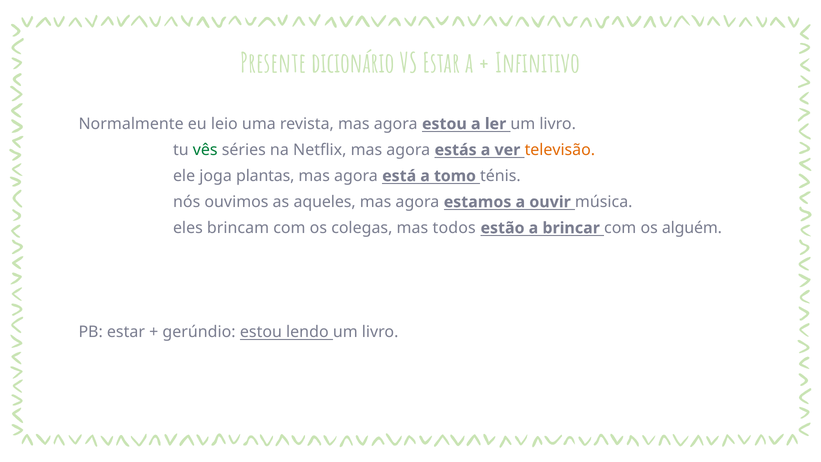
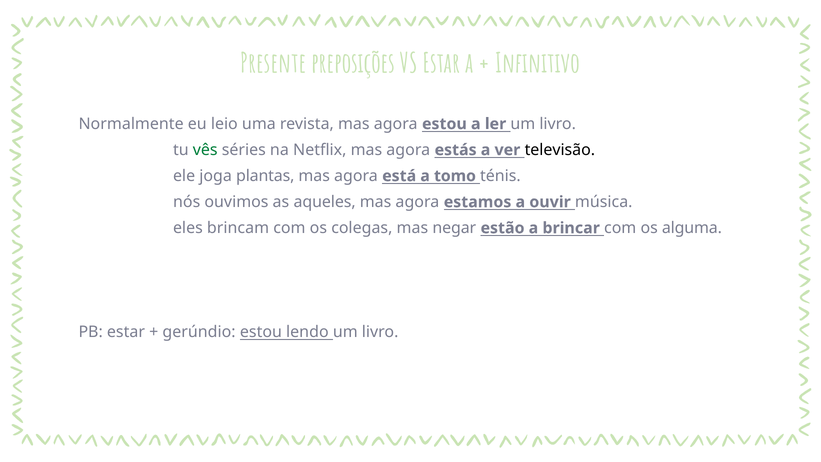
dicionário: dicionário -> preposições (353, 64)
televisão colour: orange -> black (560, 150)
todos: todos -> negar (454, 228)
alguém: alguém -> alguma (692, 228)
